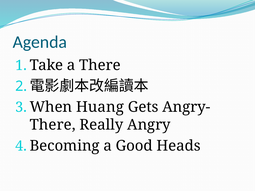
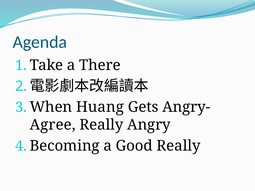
There: There -> Agree (53, 125)
Good Heads: Heads -> Really (179, 146)
